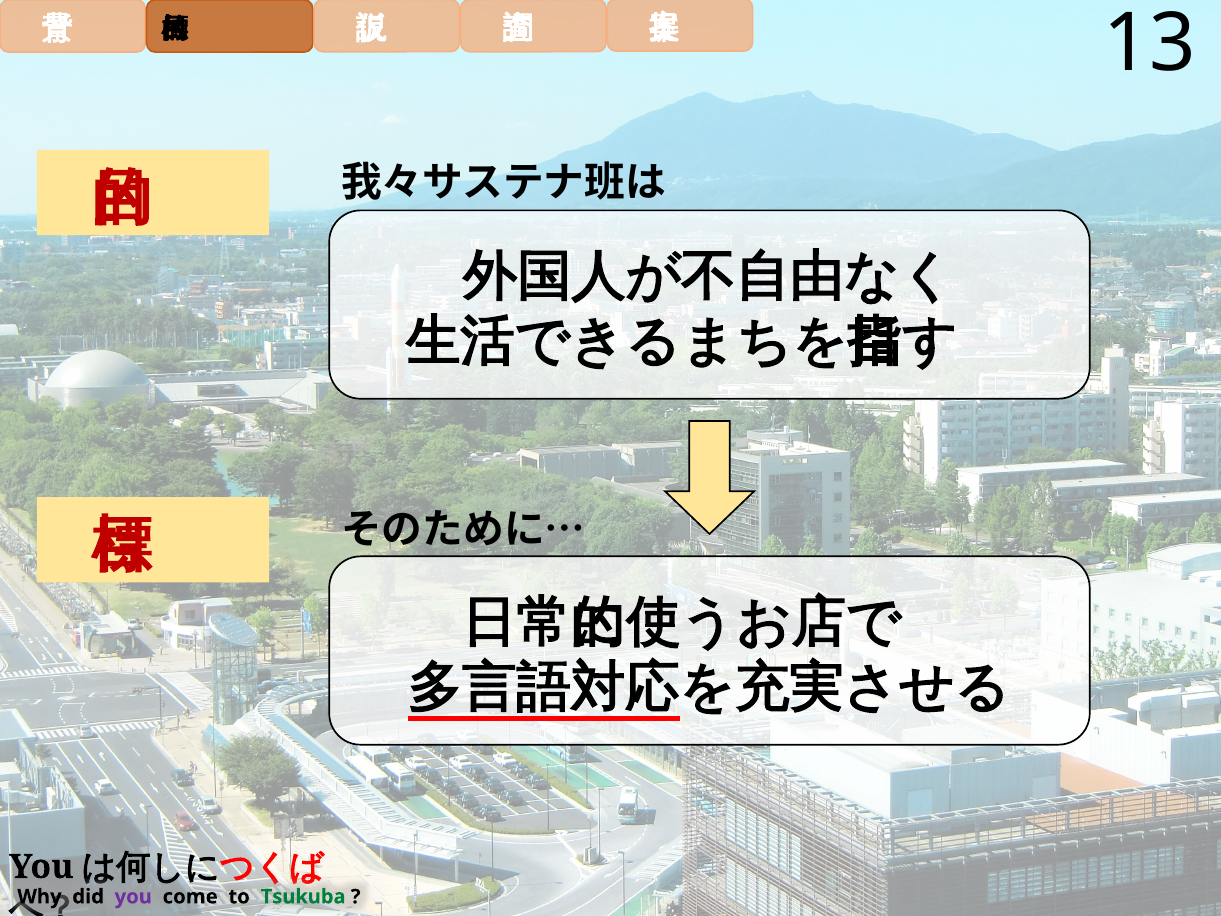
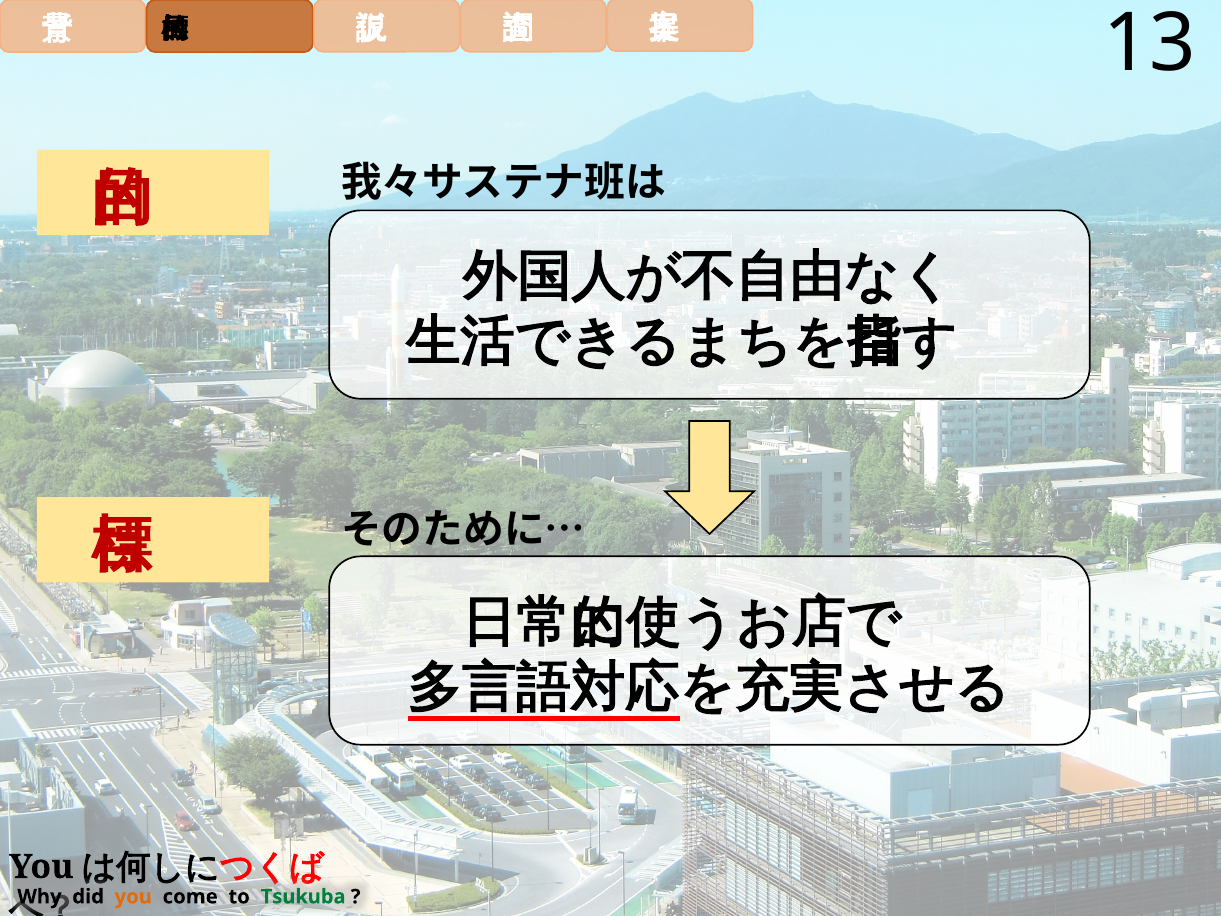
you colour: purple -> orange (133, 896)
